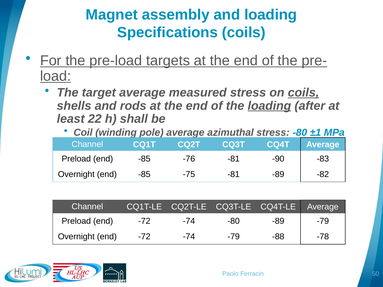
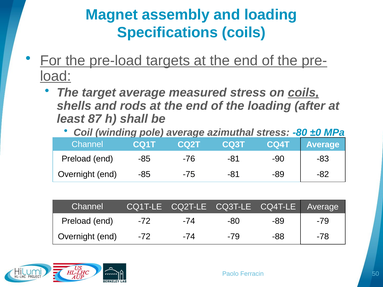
loading underline: present -> none (269, 106)
22: 22 -> 87 (95, 119)
±1: ±1 -> ±0 (315, 133)
